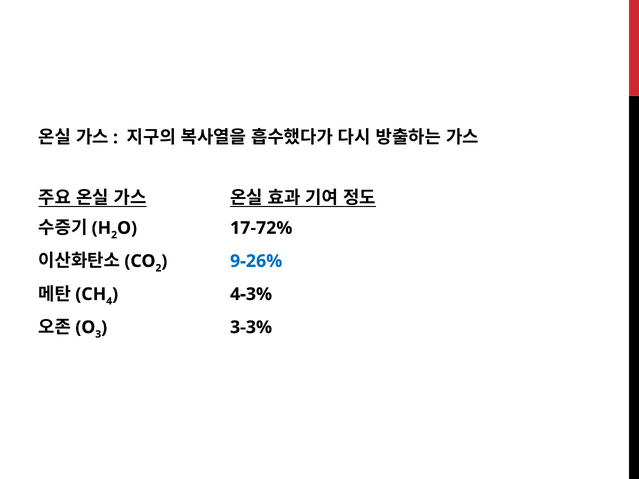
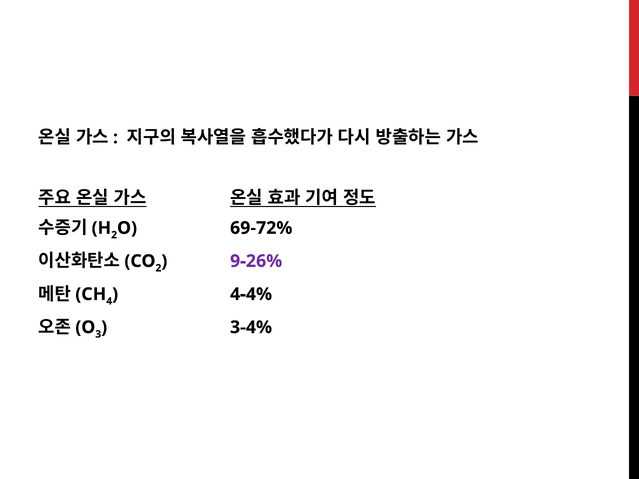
17-72%: 17-72% -> 69-72% (261, 228)
9-26% colour: blue -> purple (256, 261)
4-3%: 4-3% -> 4-4% (251, 294)
3-3%: 3-3% -> 3-4% (251, 327)
